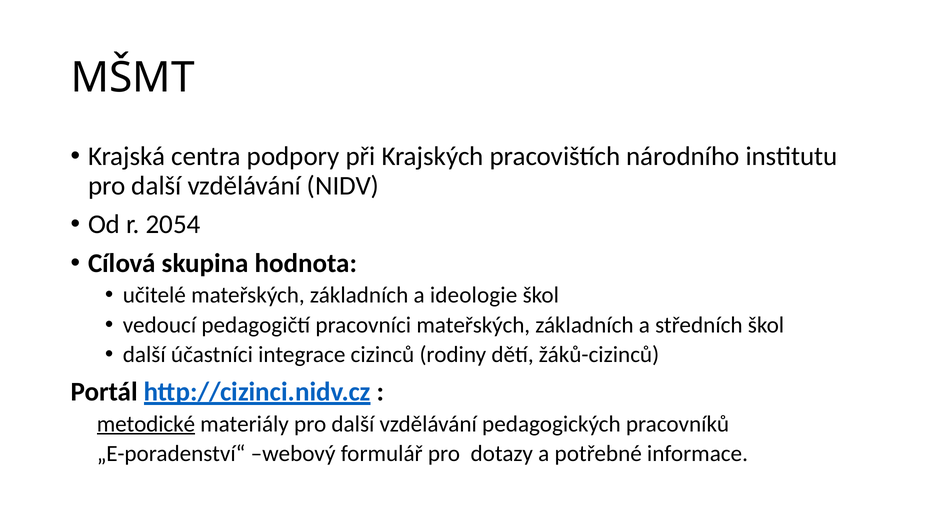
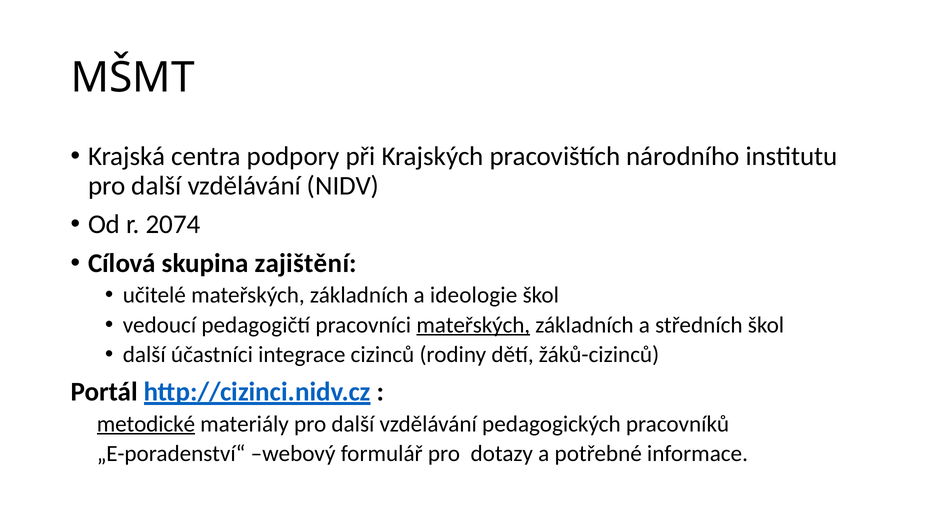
2054: 2054 -> 2074 (173, 225)
hodnota: hodnota -> zajištění (306, 263)
mateřských underline: none -> present (473, 325)
